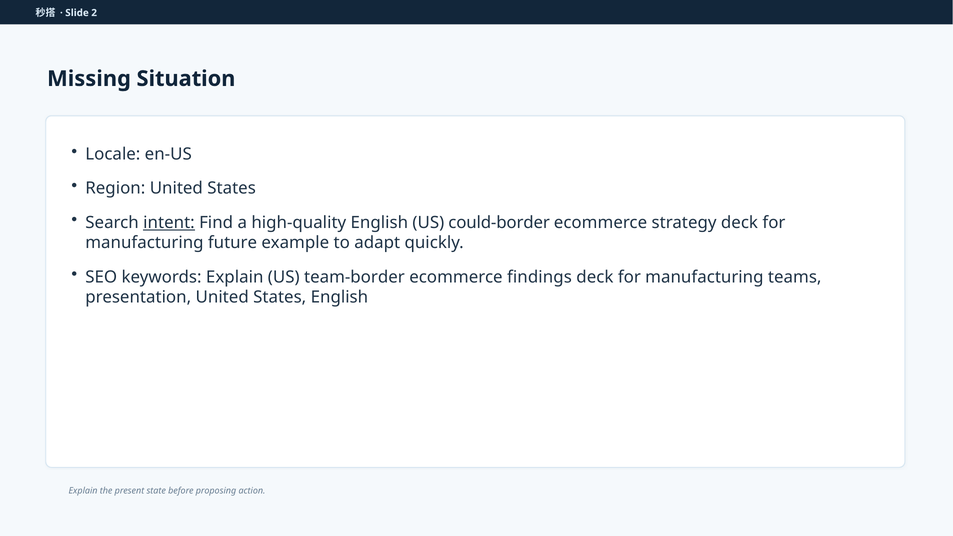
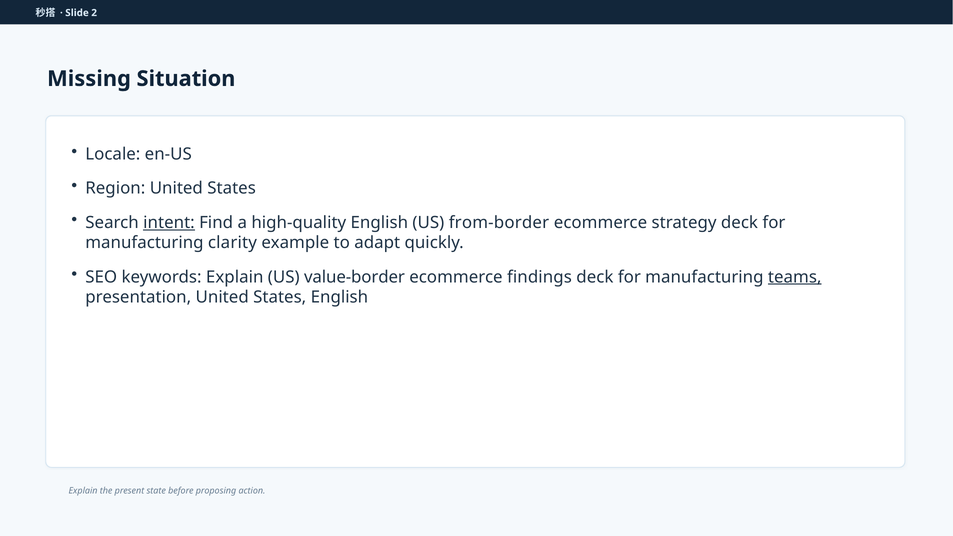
could-border: could-border -> from-border (499, 223)
future: future -> clarity (232, 243)
team-border: team-border -> value-border (354, 277)
teams underline: none -> present (795, 277)
